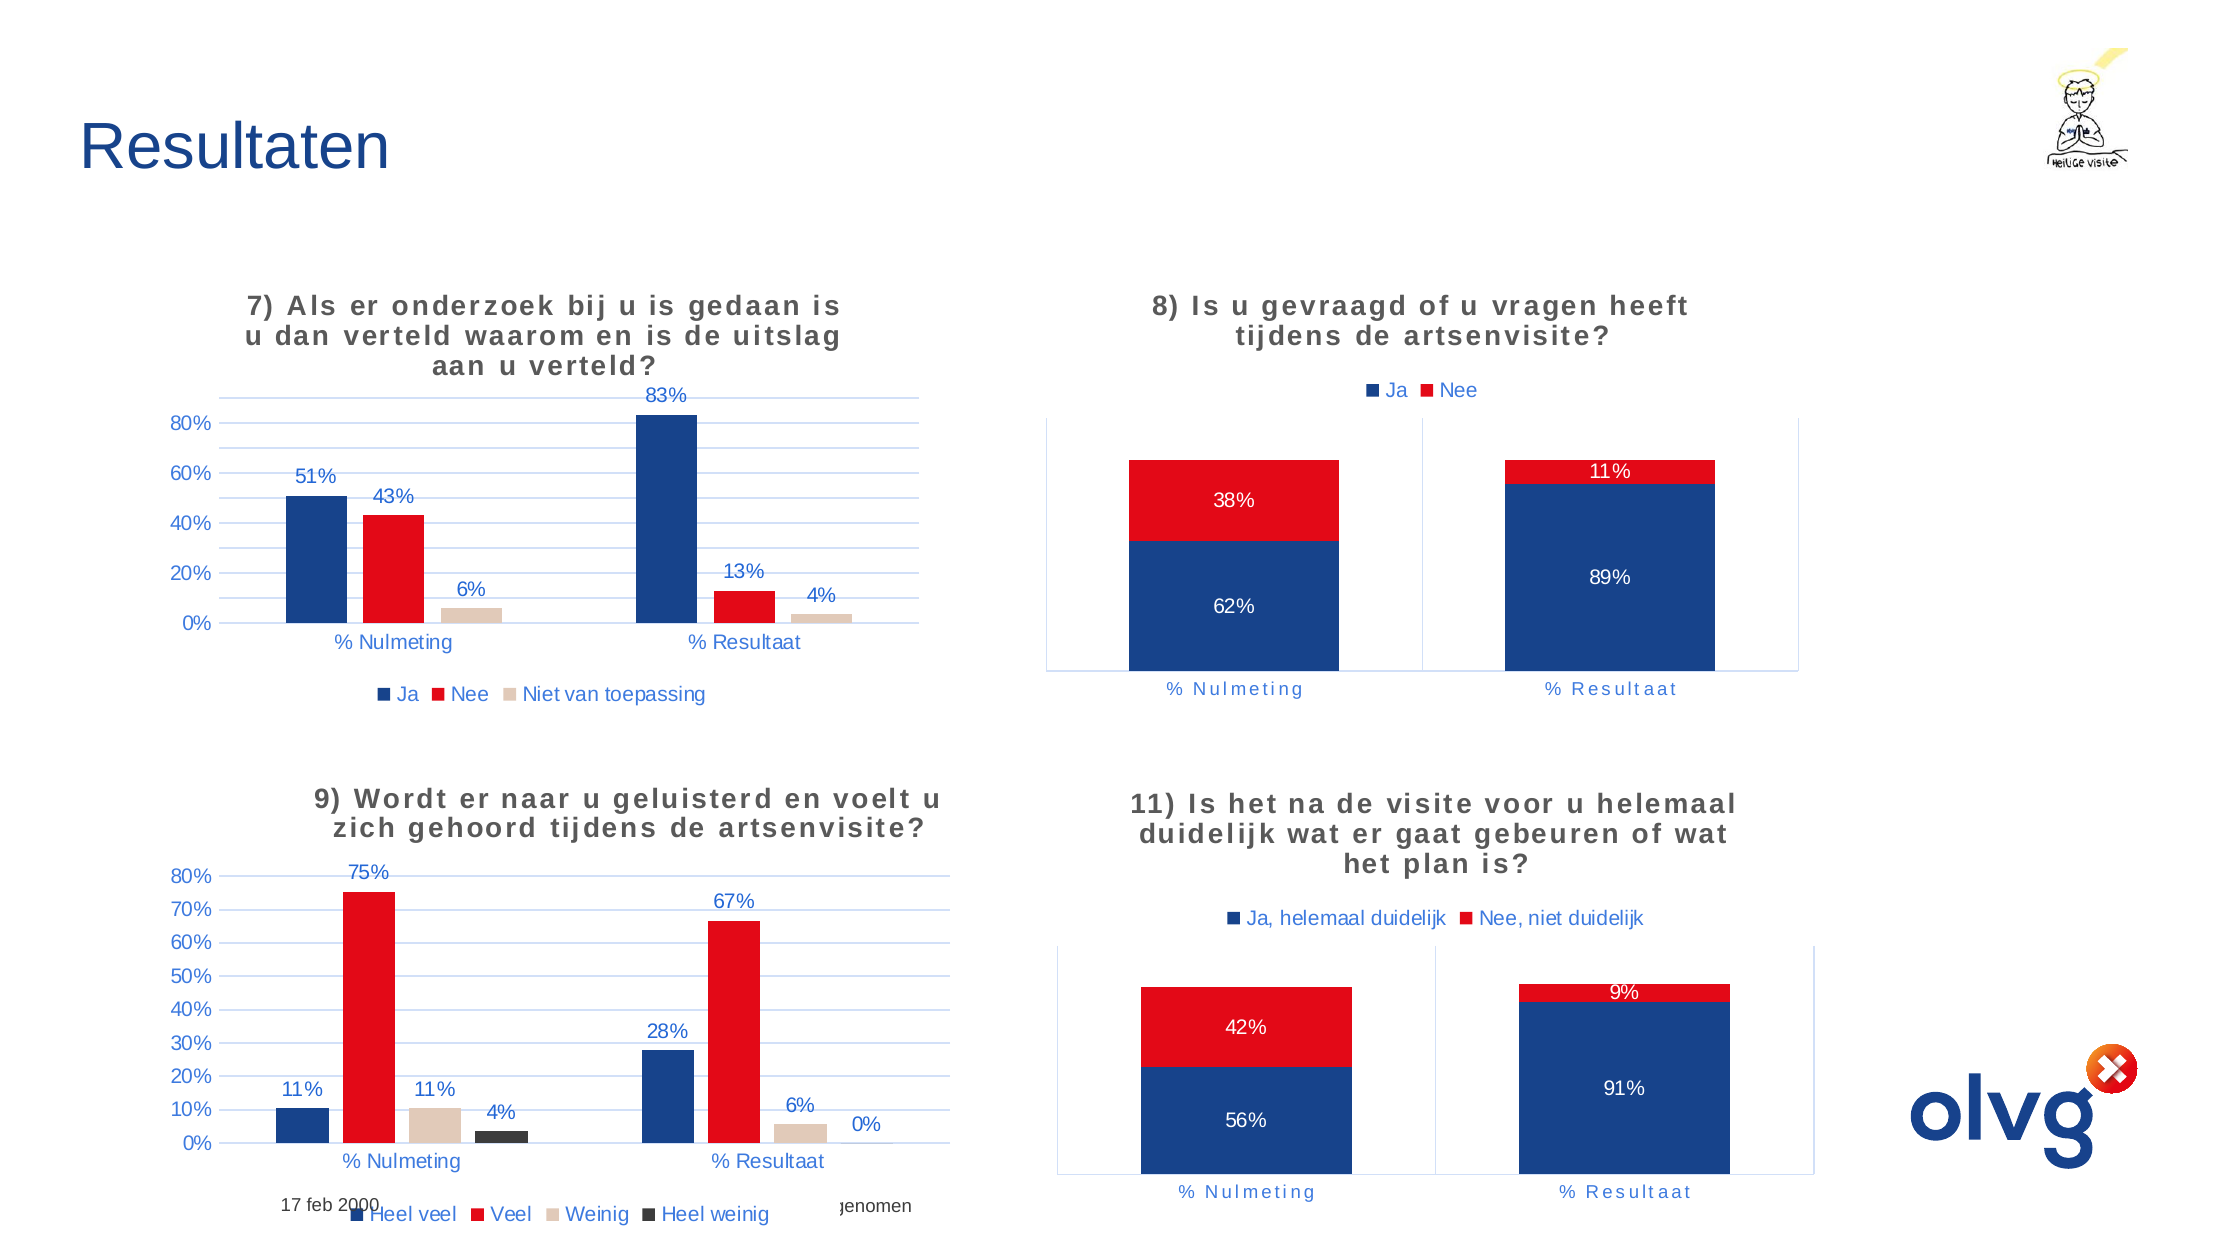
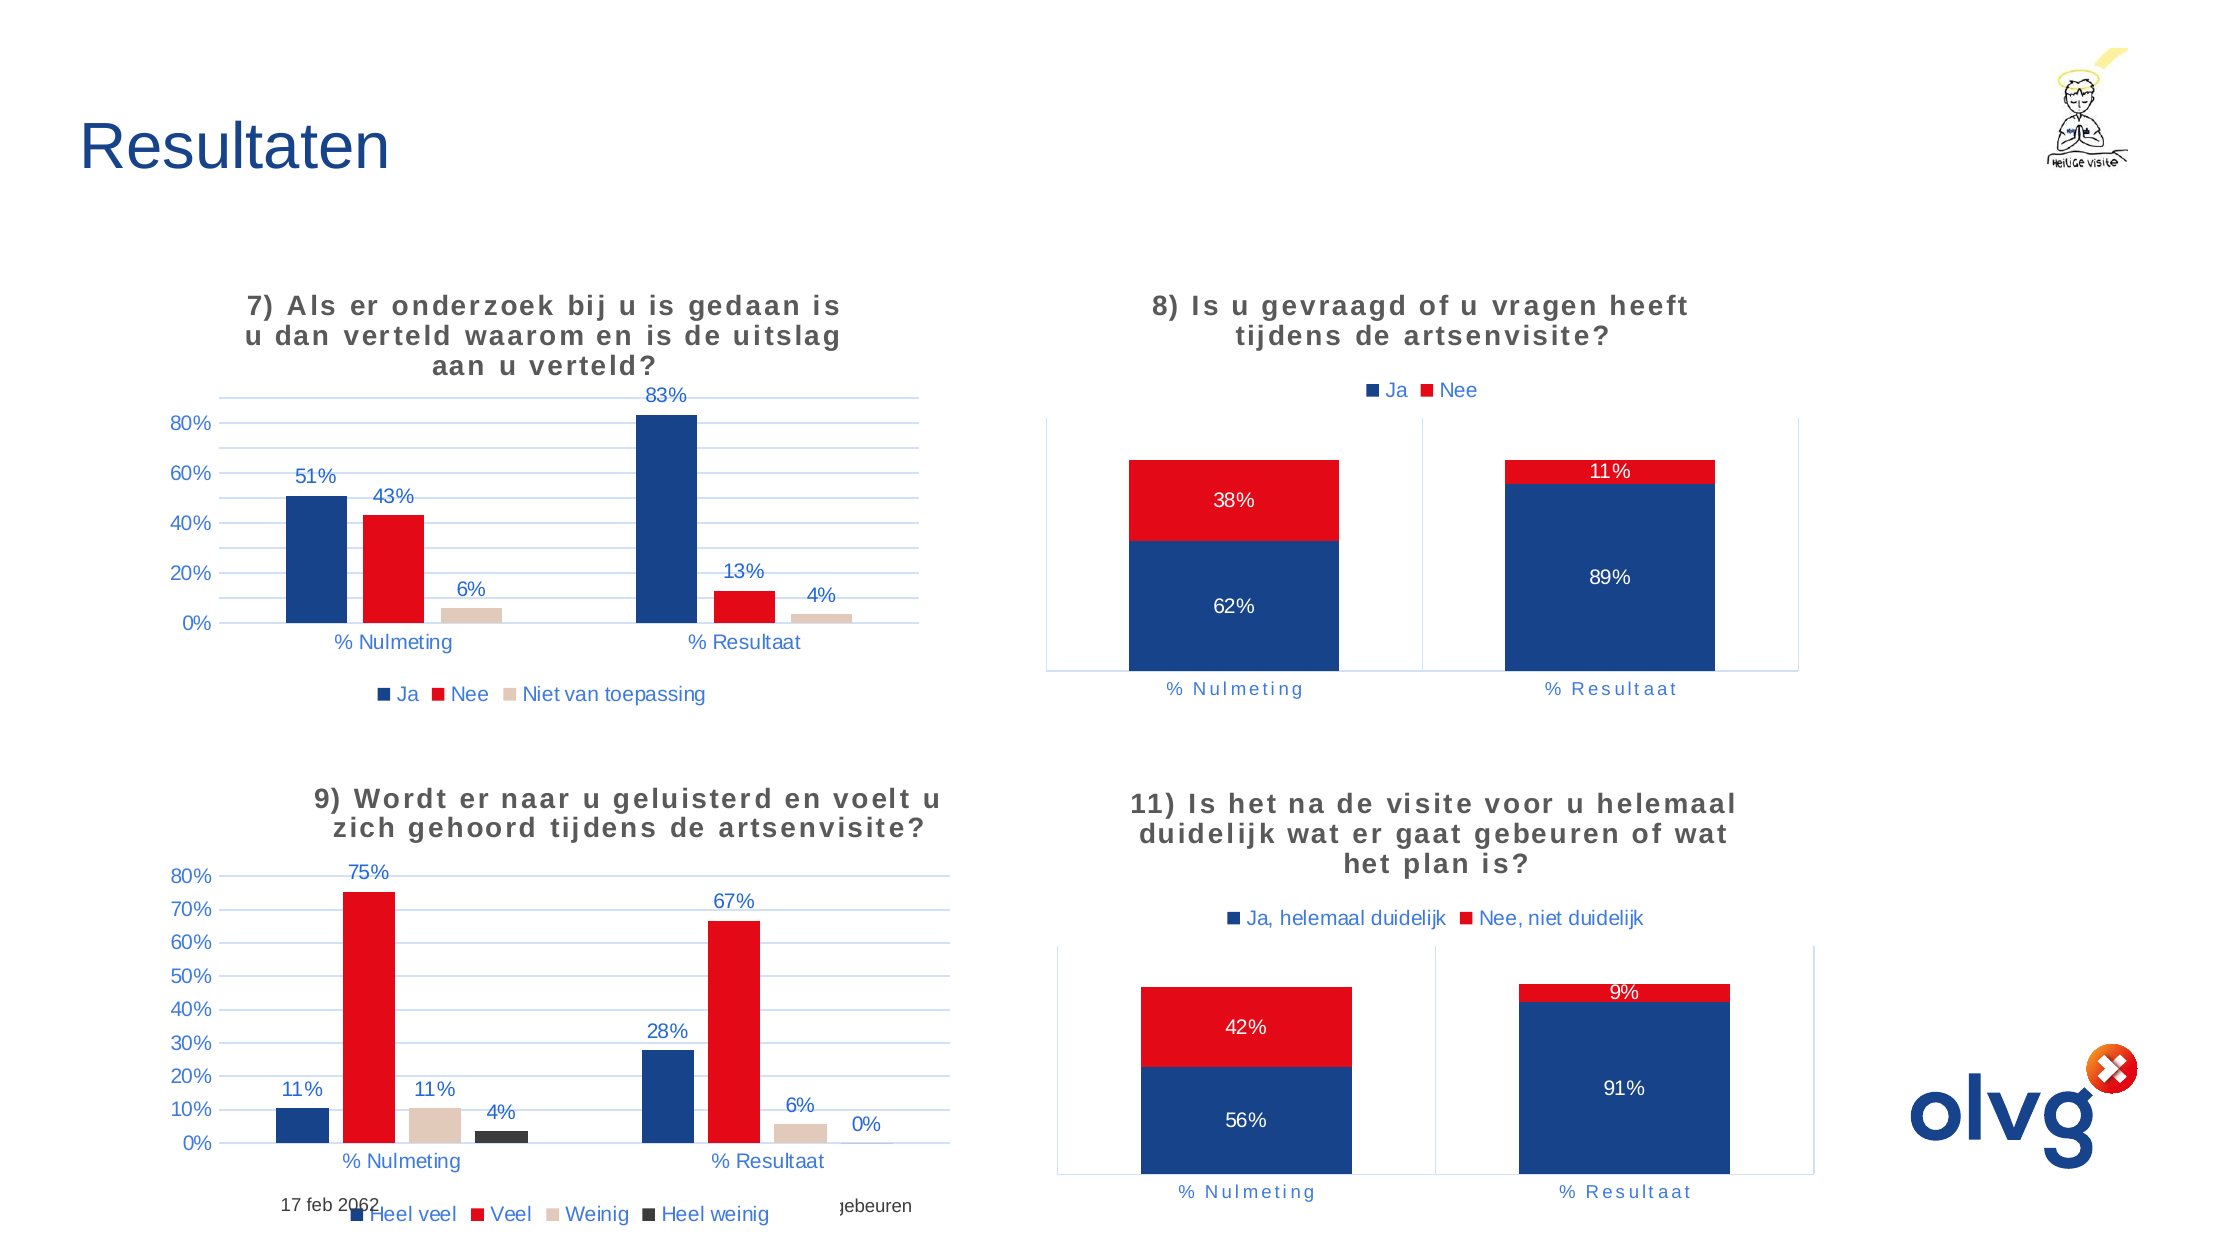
2000: 2000 -> 2062 (359, 1206)
genomen: genomen -> gebeuren (873, 1206)
